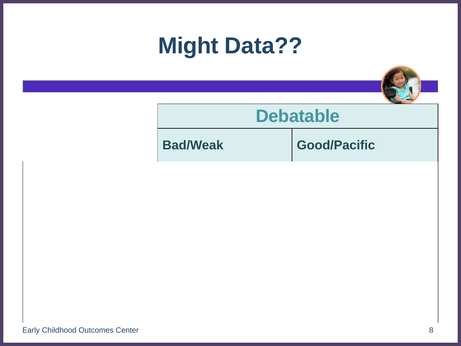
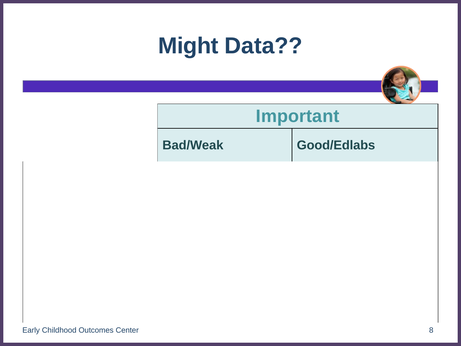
Debatable: Debatable -> Important (298, 116)
Good/Pacific: Good/Pacific -> Good/Edlabs (336, 145)
